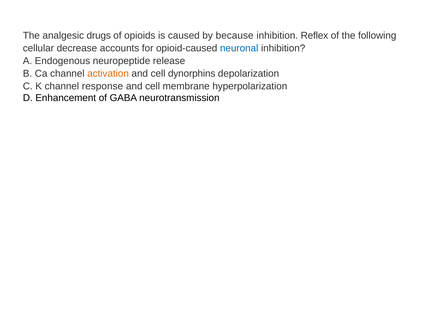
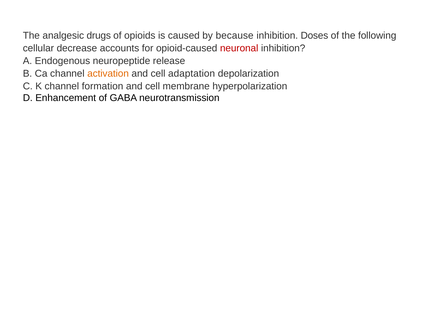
Reflex: Reflex -> Doses (314, 36)
neuronal colour: blue -> red (239, 48)
dynorphins: dynorphins -> adaptation (192, 73)
response: response -> formation (103, 86)
